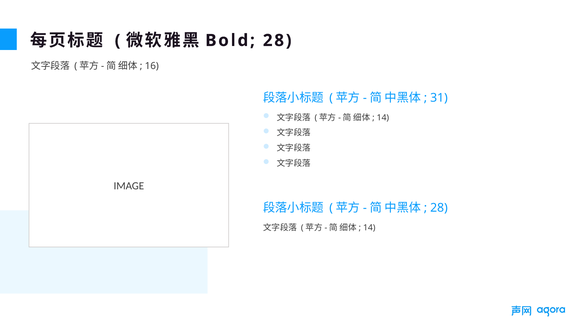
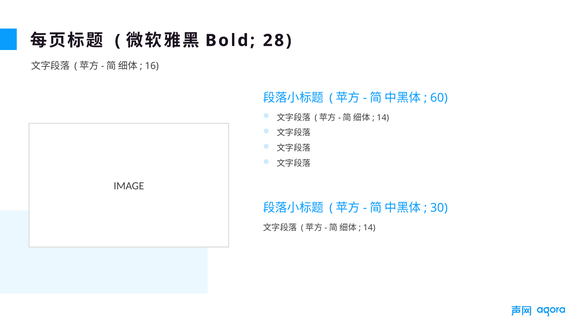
31: 31 -> 60 (439, 98)
28: 28 -> 30 (439, 208)
